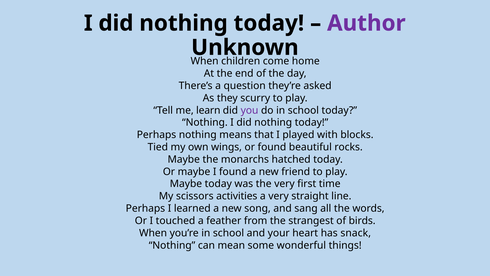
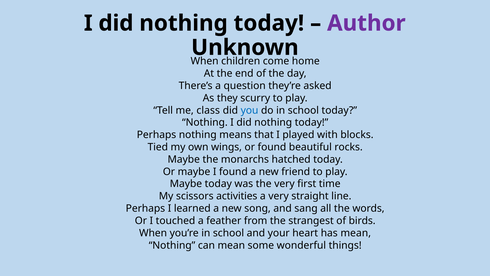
learn: learn -> class (208, 110)
you colour: purple -> blue (250, 110)
has snack: snack -> mean (356, 233)
